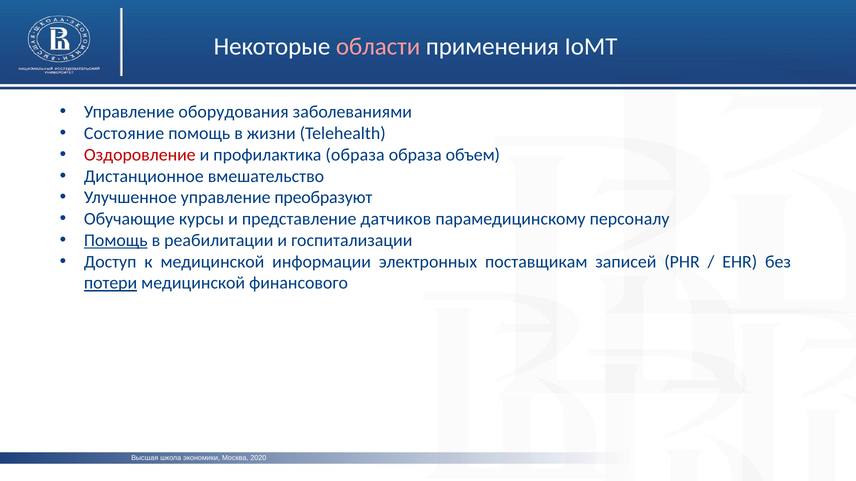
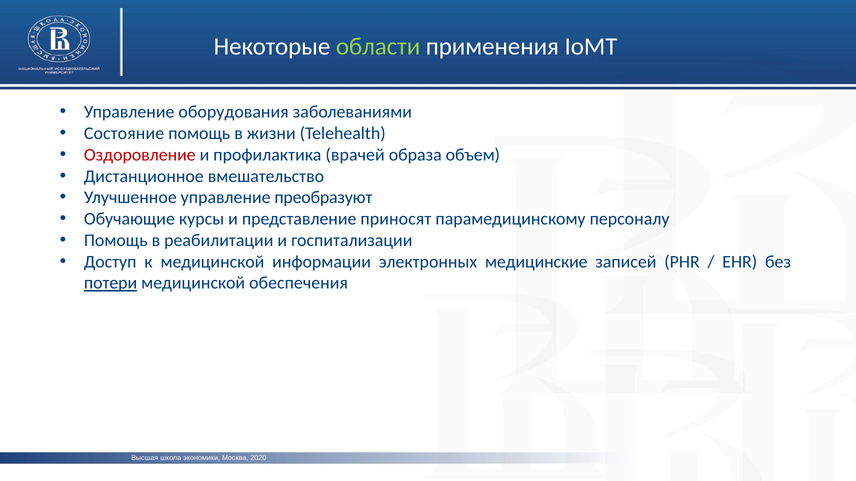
области colour: pink -> light green (378, 46)
профилактика образа: образа -> врачей (355, 155)
датчиков: датчиков -> приносят (396, 219)
Помощь underline: present -> none (116, 241)
поставщикам: поставщикам -> медицинские (536, 262)
финансового: финансового -> обеспечения (299, 283)
